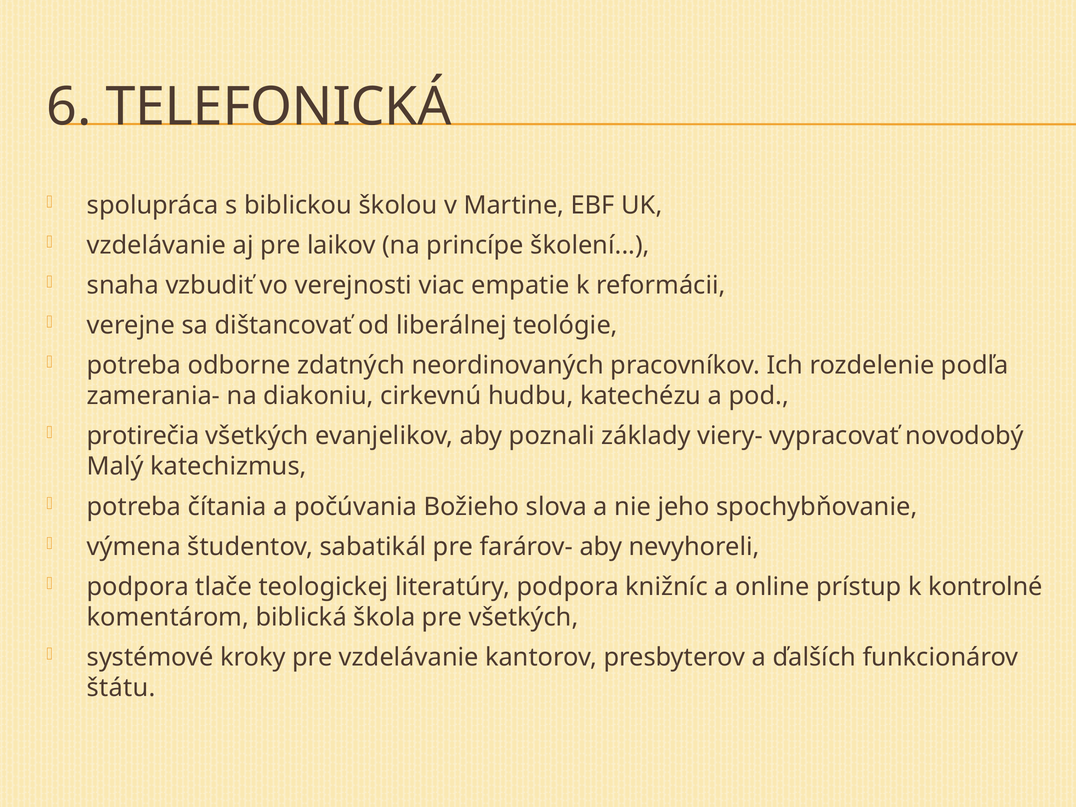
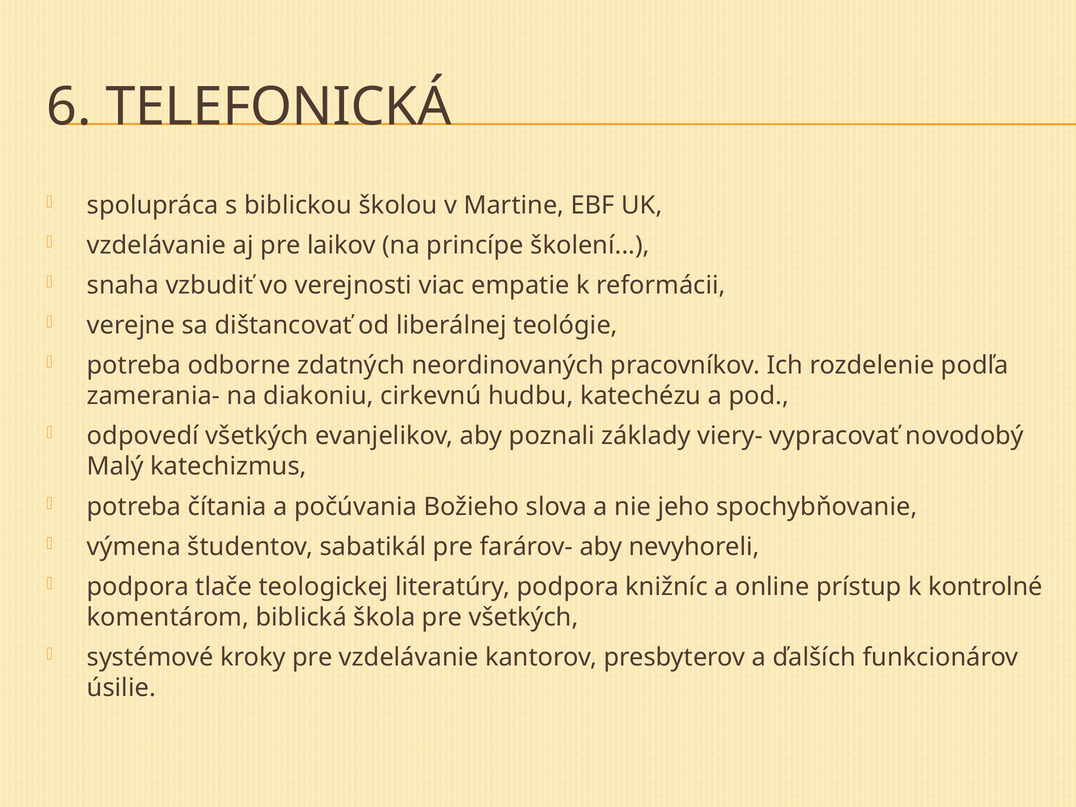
protirečia: protirečia -> odpovedí (143, 436)
štátu: štátu -> úsilie (121, 688)
